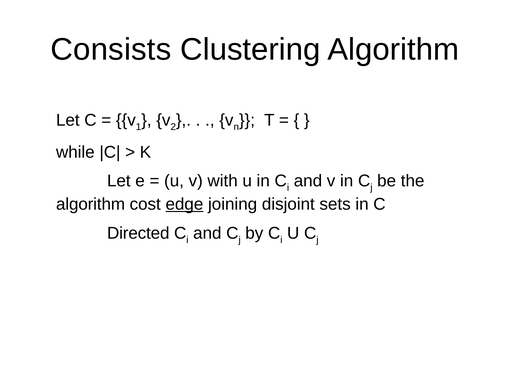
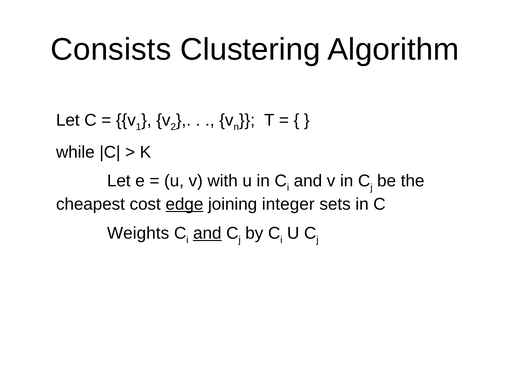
algorithm: algorithm -> cheapest (90, 204)
disjoint: disjoint -> integer (288, 204)
Directed: Directed -> Weights (138, 233)
and underline: none -> present (207, 233)
